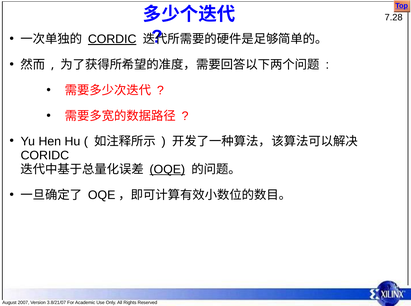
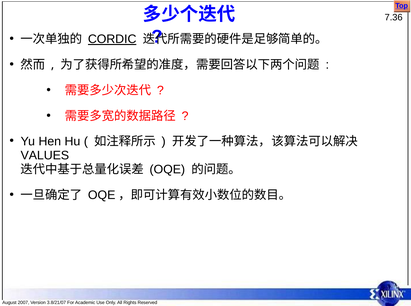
7.28: 7.28 -> 7.36 (394, 18)
CORIDC: CORIDC -> VALUES (45, 155)
OQE underline: present -> none (167, 169)
